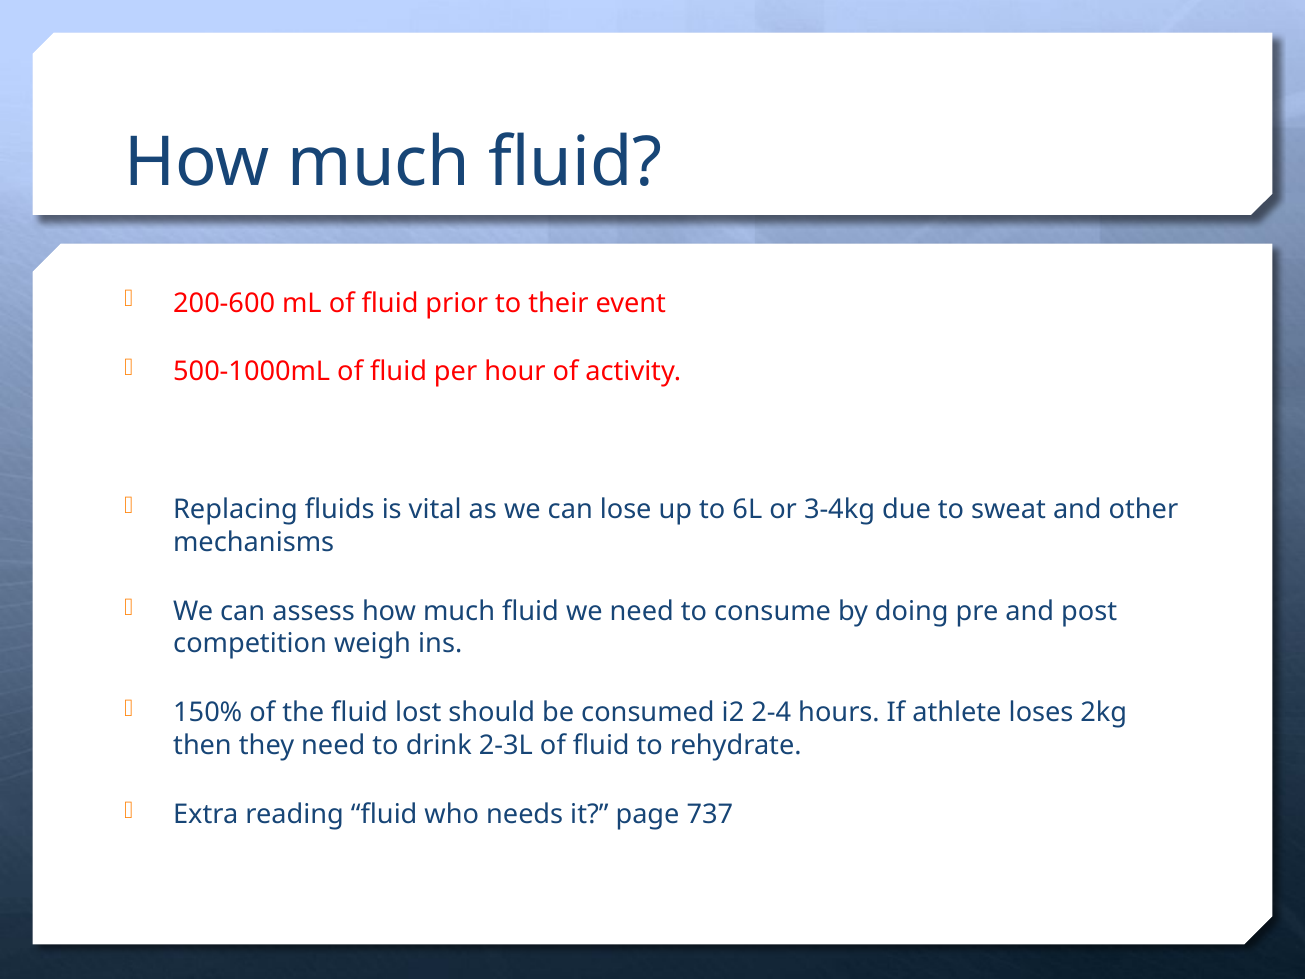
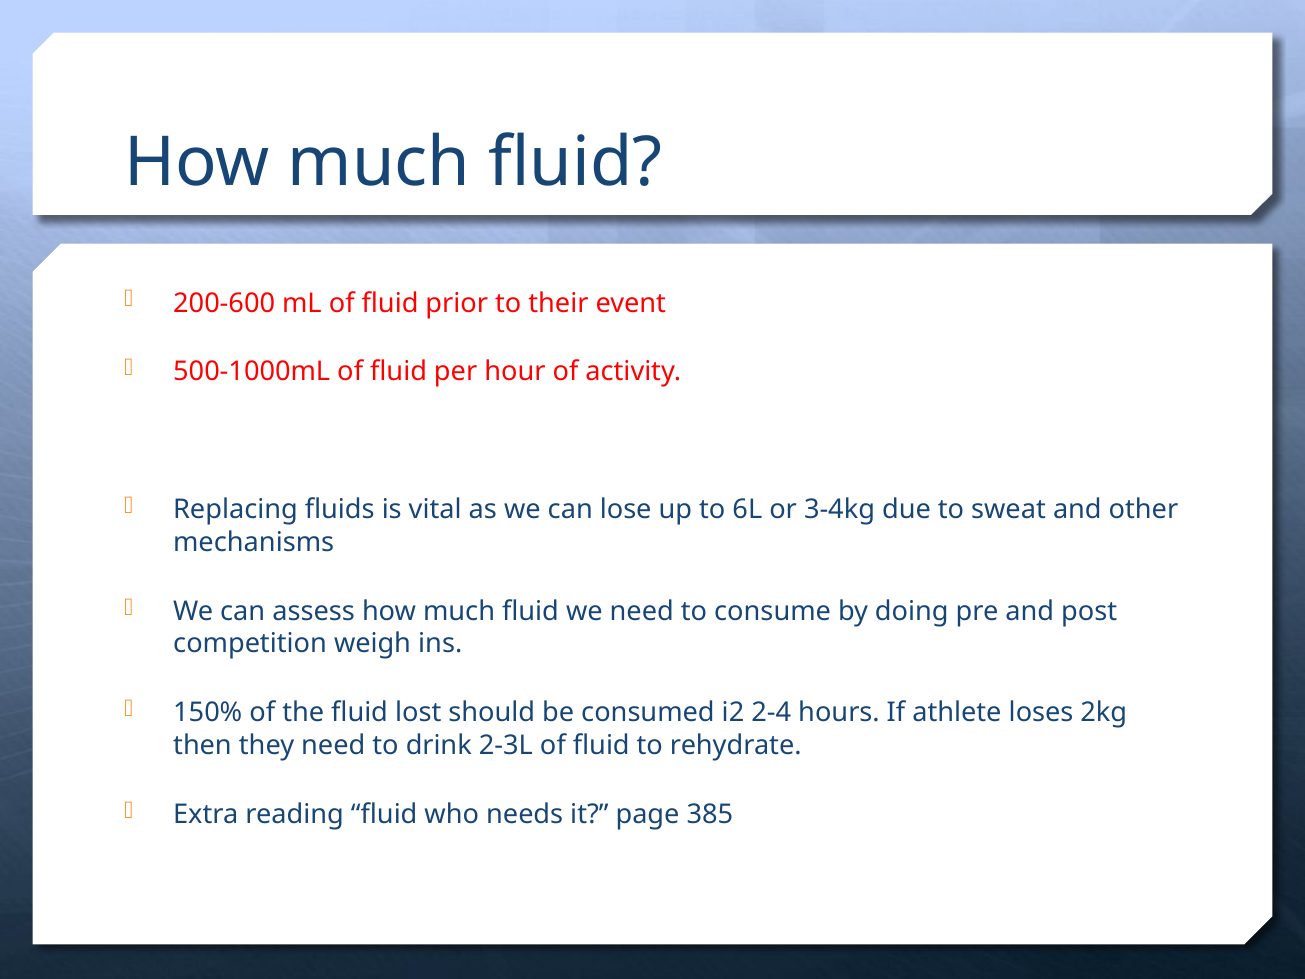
737: 737 -> 385 (710, 814)
